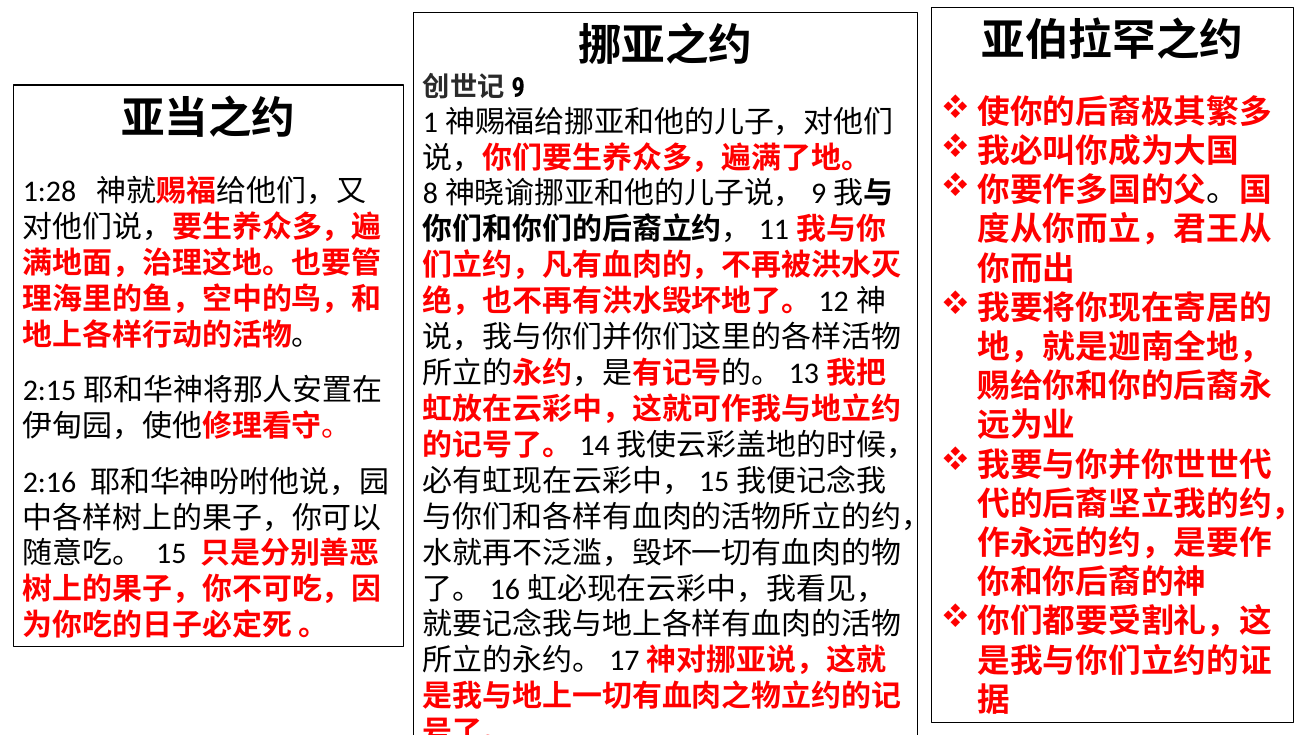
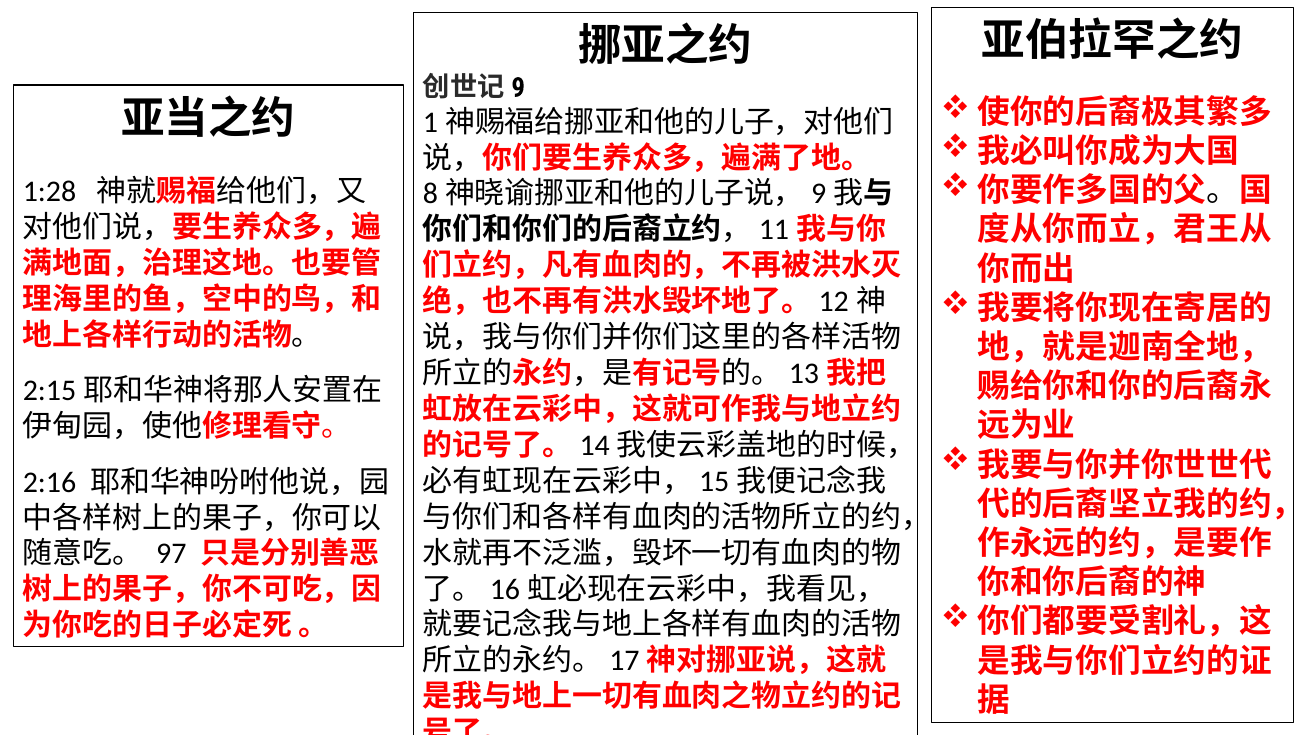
15: 15 -> 97 (171, 554)
